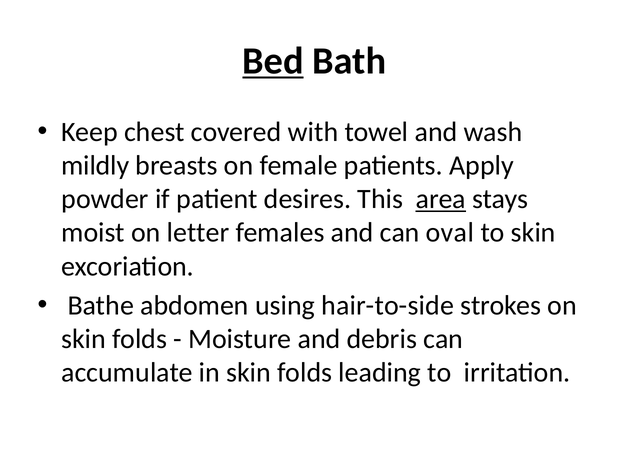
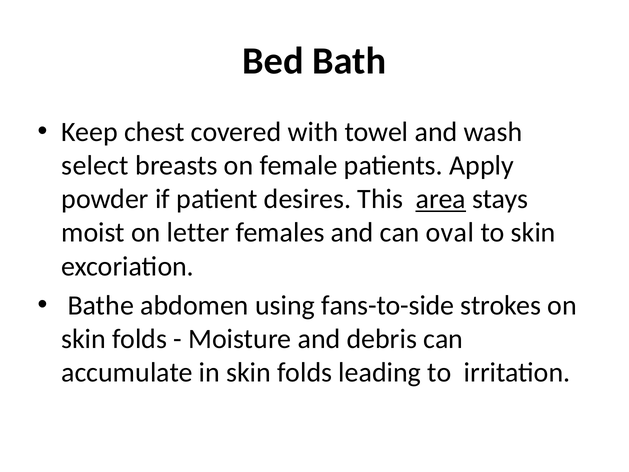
Bed underline: present -> none (273, 61)
mildly: mildly -> select (95, 166)
hair-to-side: hair-to-side -> fans-to-side (388, 305)
